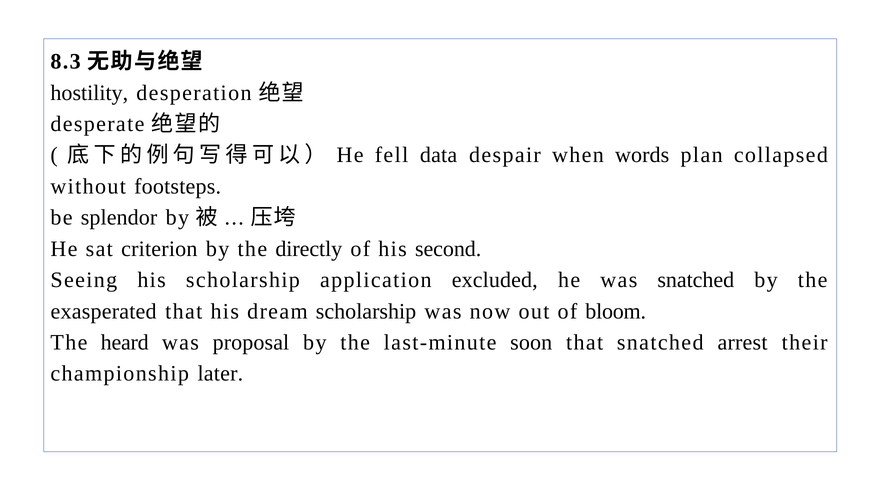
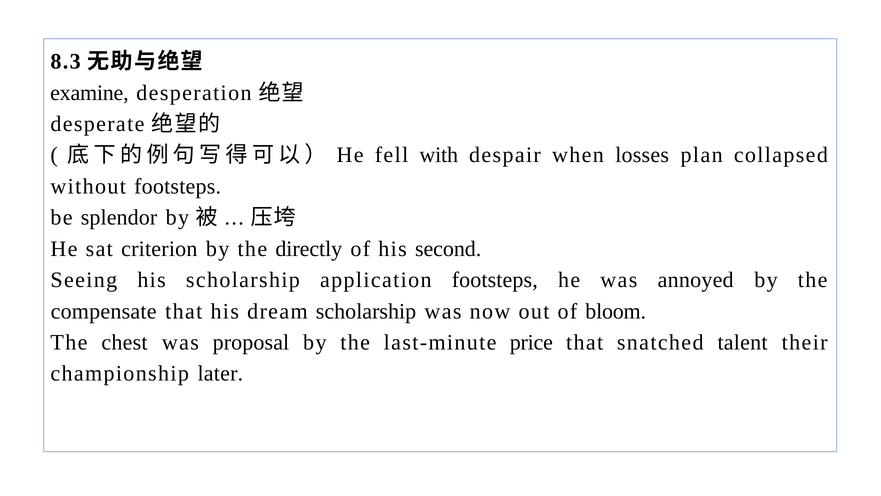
hostility: hostility -> examine (89, 93)
data: data -> with (439, 155)
words: words -> losses (642, 155)
application excluded: excluded -> footsteps (495, 280)
was snatched: snatched -> annoyed (696, 280)
exasperated: exasperated -> compensate (104, 311)
heard: heard -> chest (125, 342)
soon: soon -> price (531, 342)
arrest: arrest -> talent (743, 342)
